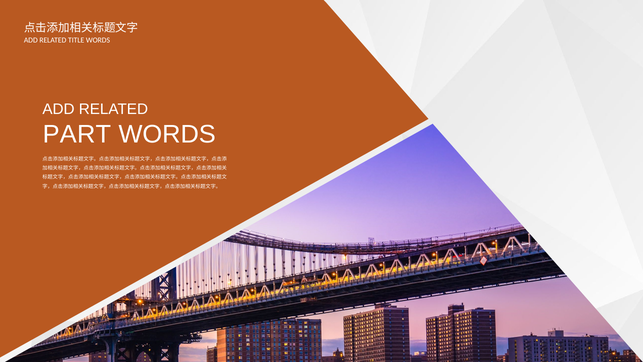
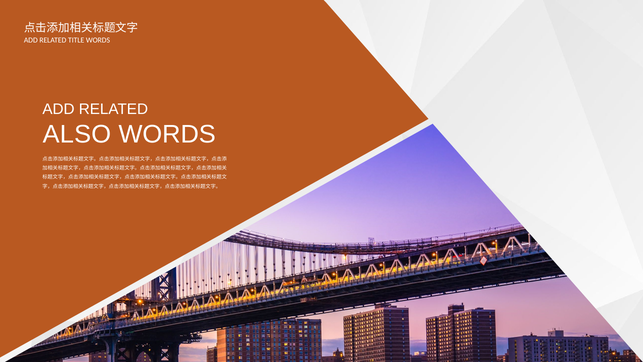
PART: PART -> ALSO (77, 134)
